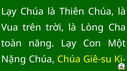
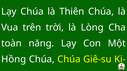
Nặng: Nặng -> Hồng (14, 60)
